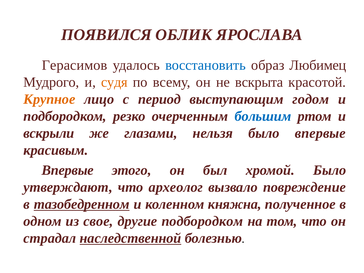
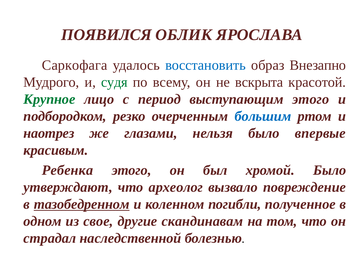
Герасимов: Герасимов -> Саркофага (75, 65)
Любимец: Любимец -> Внезапно (318, 65)
судя colour: orange -> green (114, 82)
Крупное colour: orange -> green (49, 99)
выступающим годом: годом -> этого (311, 99)
вскрыли: вскрыли -> наотрез (49, 133)
Впервые: Впервые -> Ребенка (67, 170)
княжна: княжна -> погибли (235, 204)
другие подбородком: подбородком -> скандинавам (202, 221)
наследственной underline: present -> none (131, 238)
